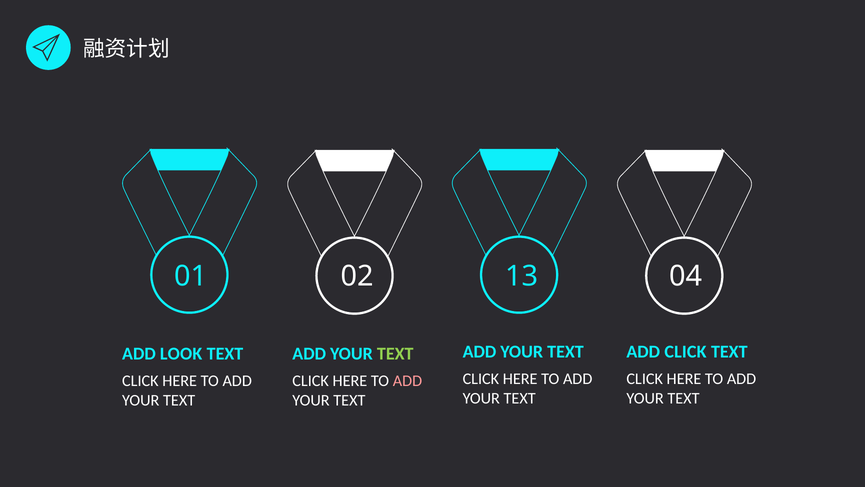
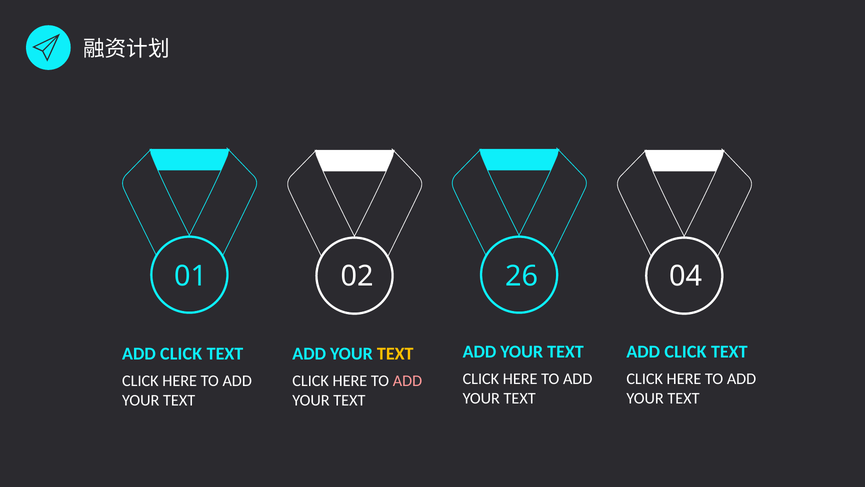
13: 13 -> 26 (522, 276)
LOOK: LOOK -> CLICK (181, 353)
TEXT colour: light green -> yellow (395, 353)
